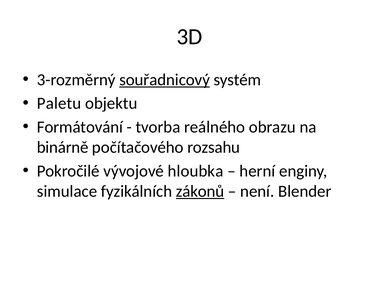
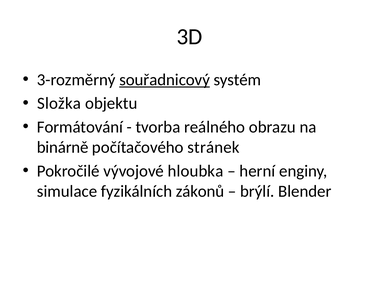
Paletu: Paletu -> Složka (59, 103)
rozsahu: rozsahu -> stránek (213, 147)
zákonů underline: present -> none (200, 191)
není: není -> brýlí (257, 191)
